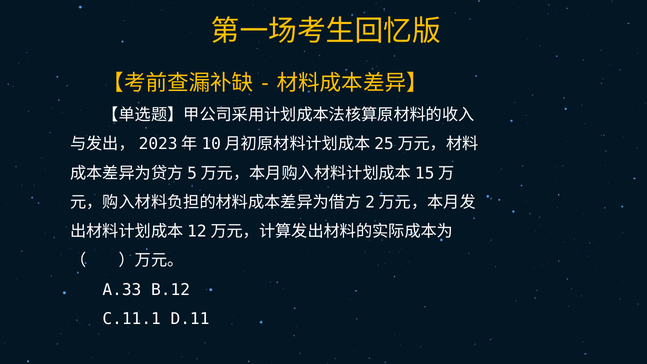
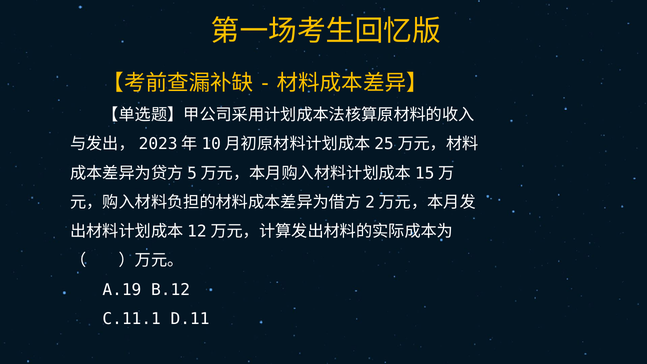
A.33: A.33 -> A.19 (122, 290)
